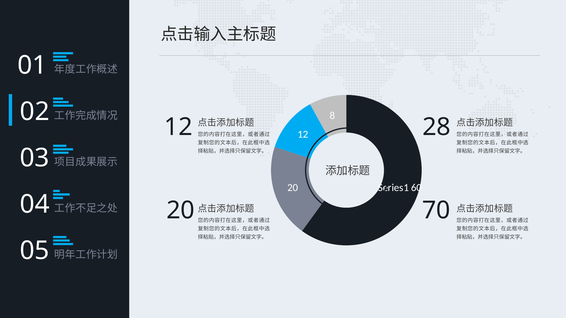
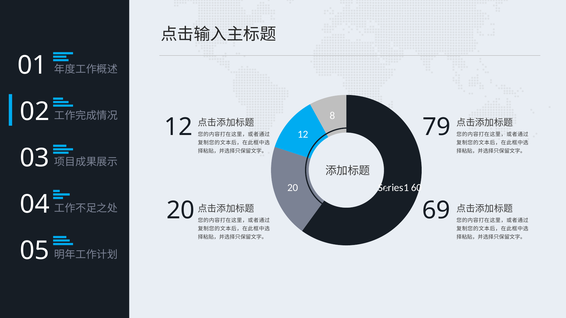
28: 28 -> 79 (437, 127)
70: 70 -> 69 (436, 211)
